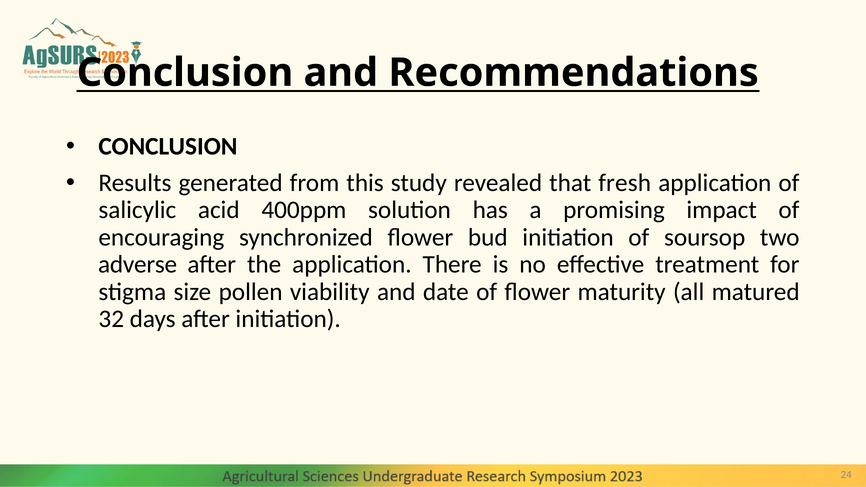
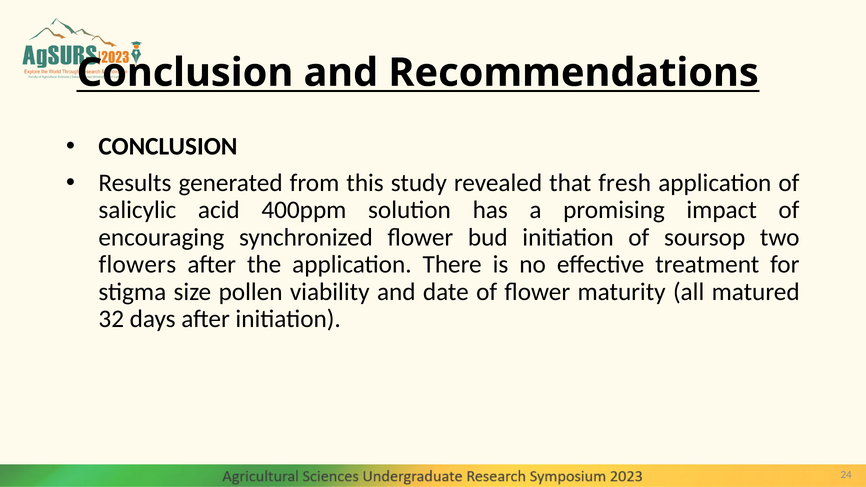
adverse: adverse -> flowers (137, 265)
